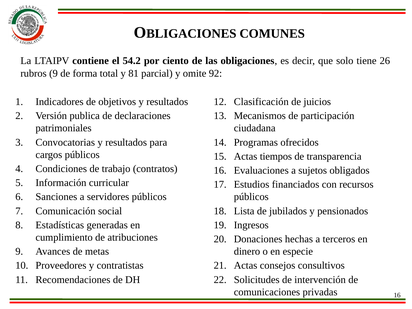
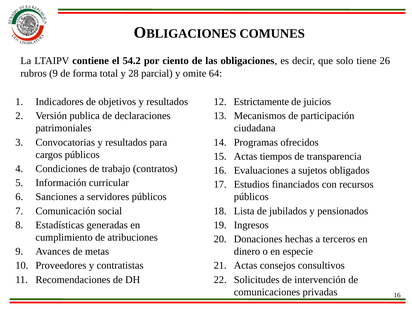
81: 81 -> 28 (133, 73)
92: 92 -> 64 (215, 73)
Clasificación: Clasificación -> Estrictamente (261, 102)
